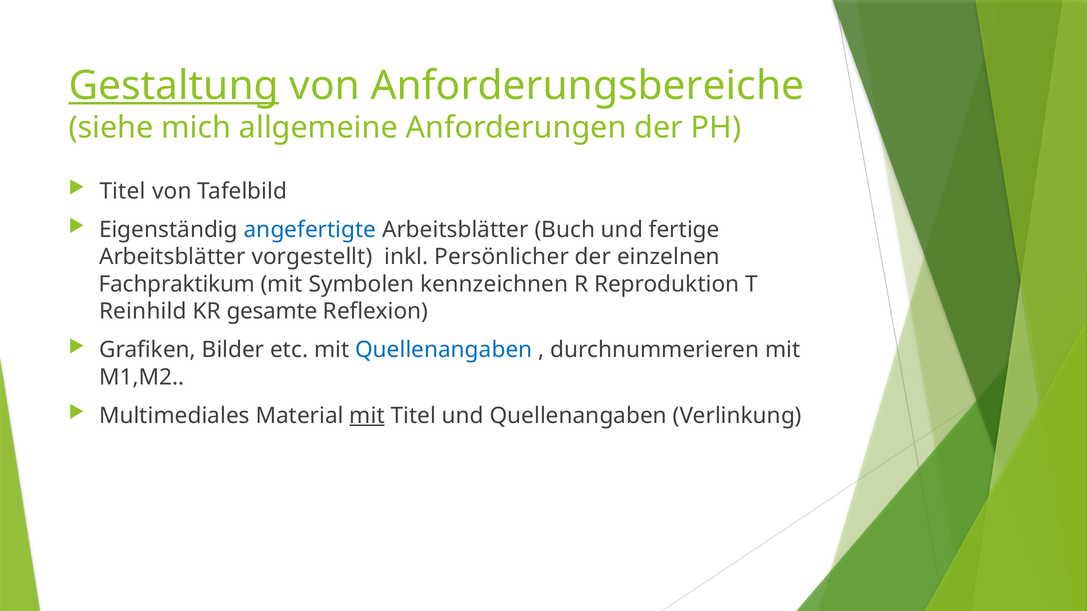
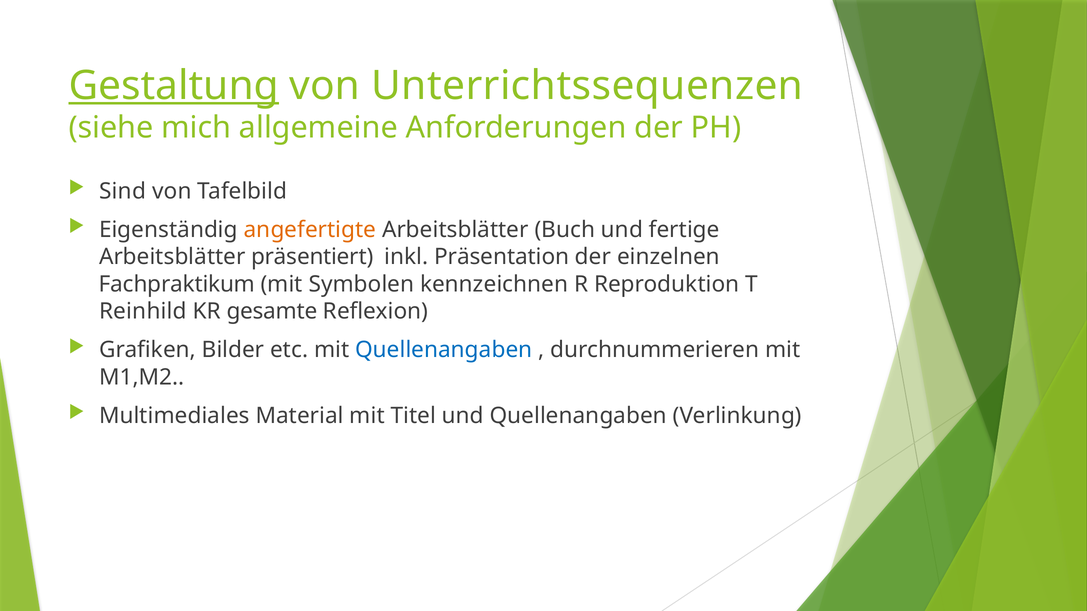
Anforderungsbereiche: Anforderungsbereiche -> Unterrichtssequenzen (587, 86)
Titel: Titel -> Sind (123, 191)
angefertigte colour: blue -> orange (310, 230)
vorgestellt: vorgestellt -> präsentiert (312, 257)
Persönlicher: Persönlicher -> Präsentation (502, 257)
mit underline: present -> none (367, 416)
